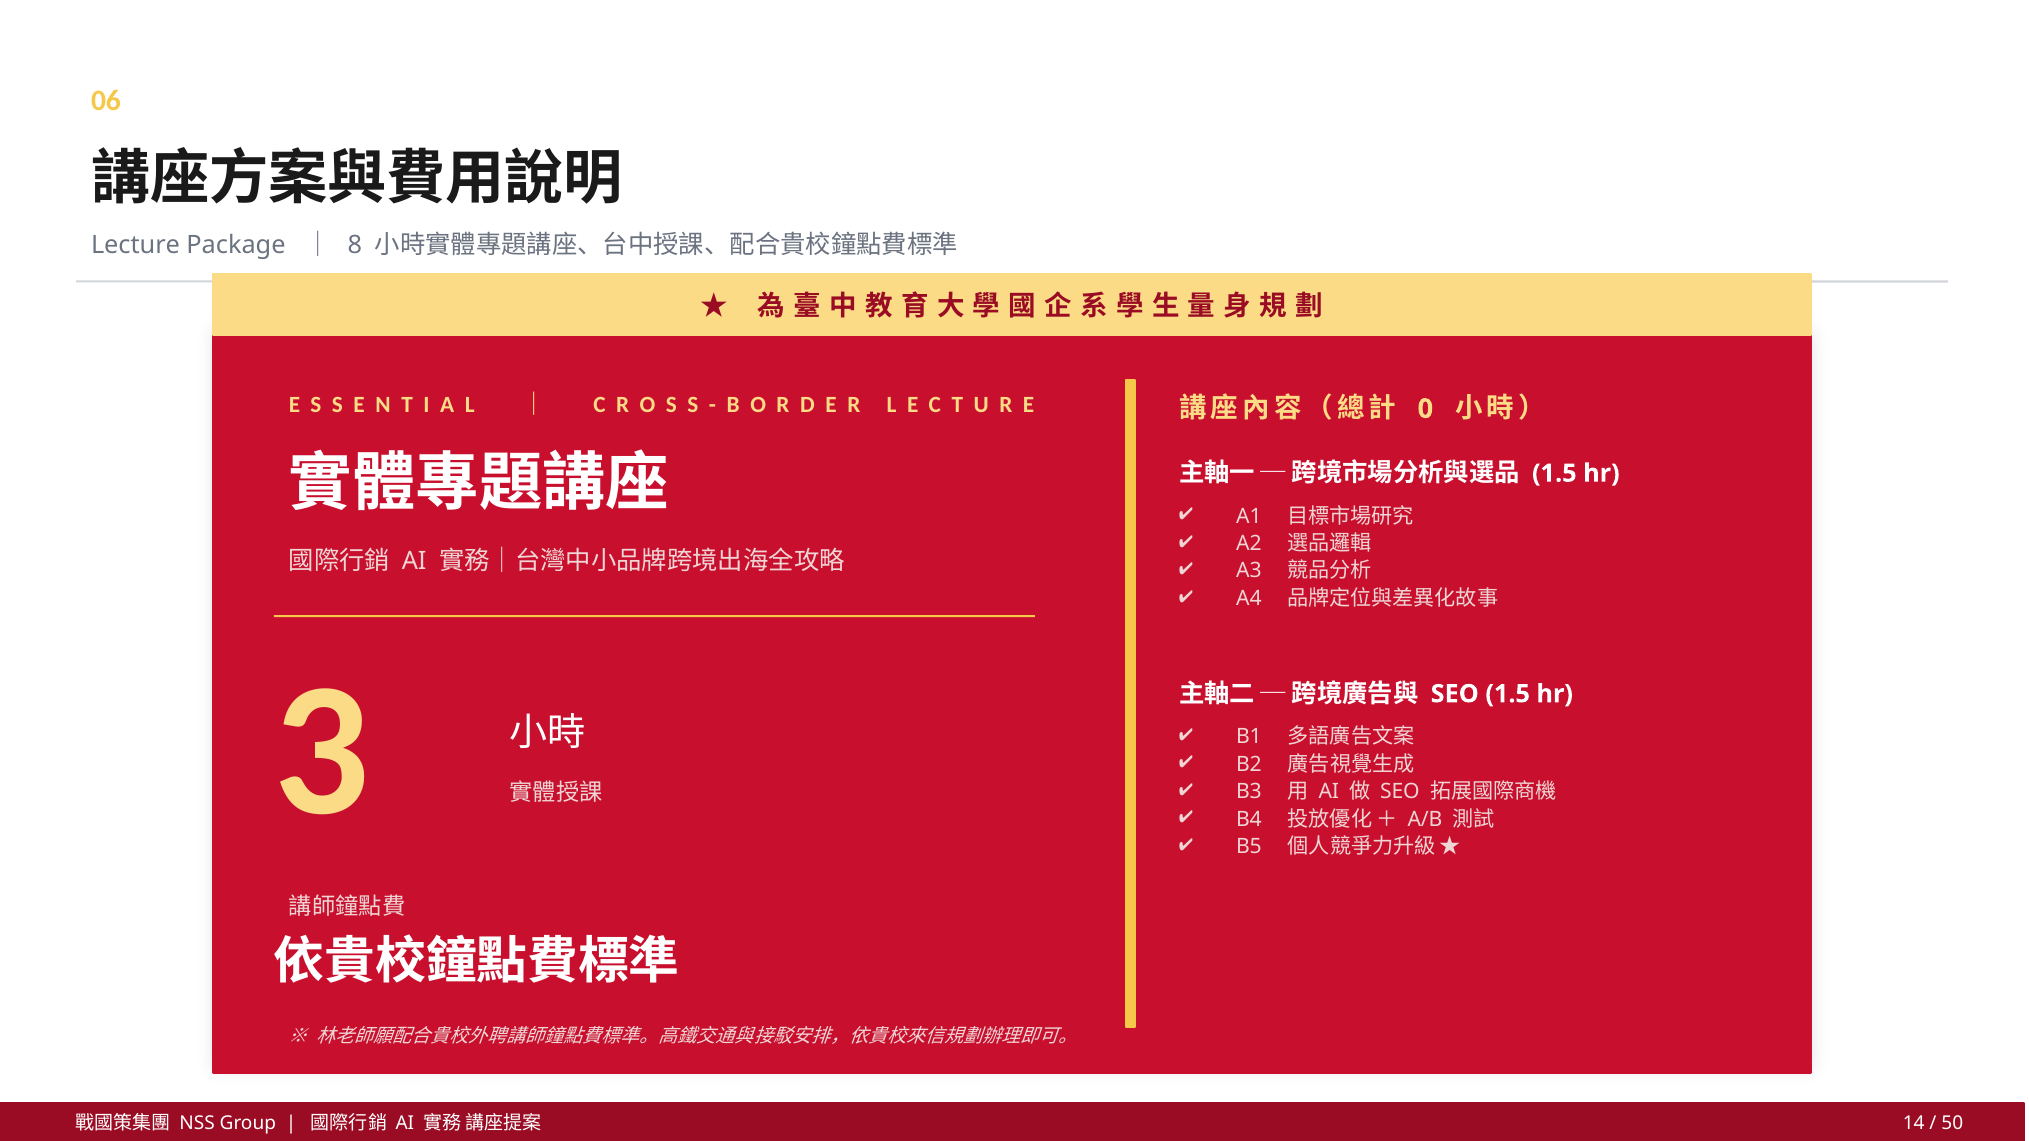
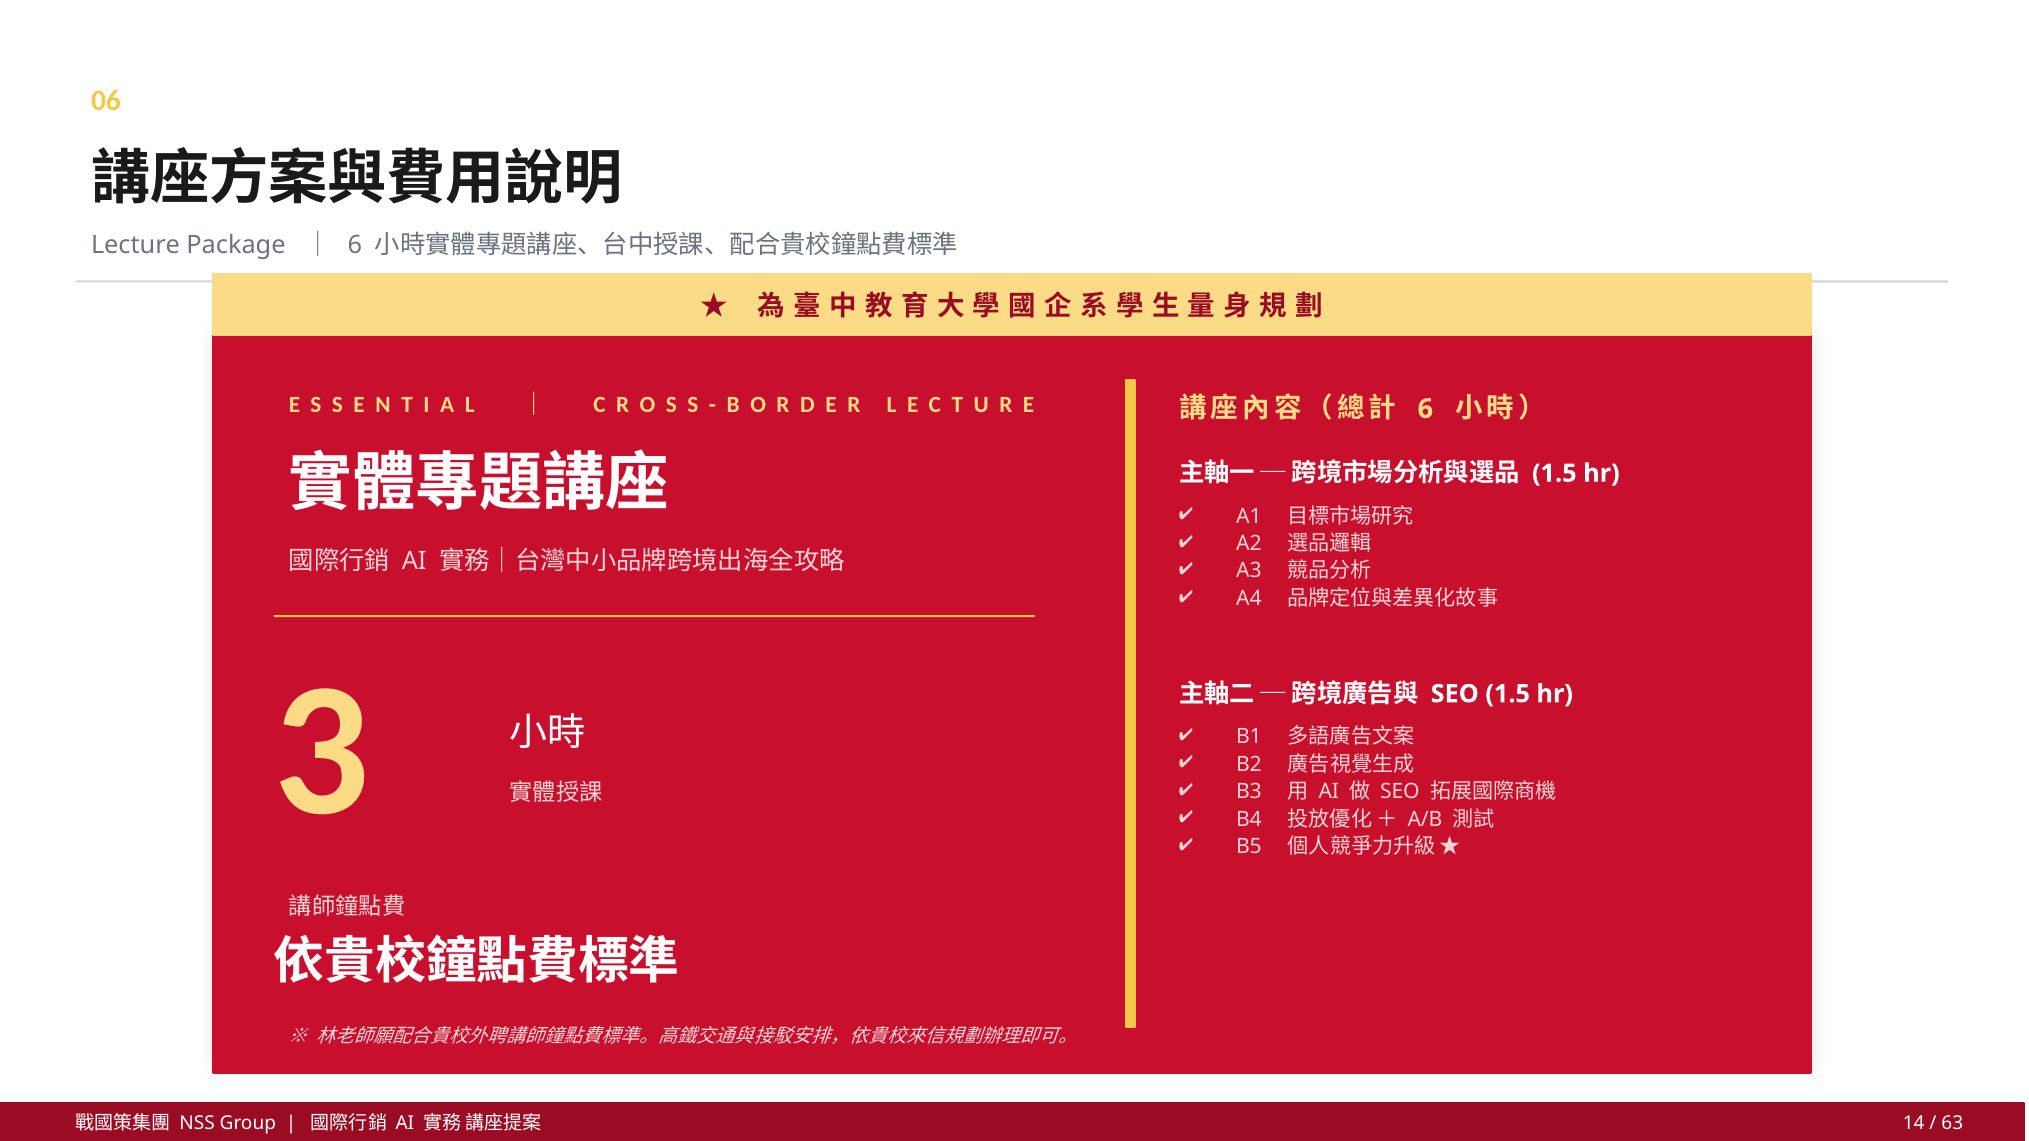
8: 8 -> 6 (355, 245)
0: 0 -> 6 (1425, 409)
50: 50 -> 63 (1952, 1124)
